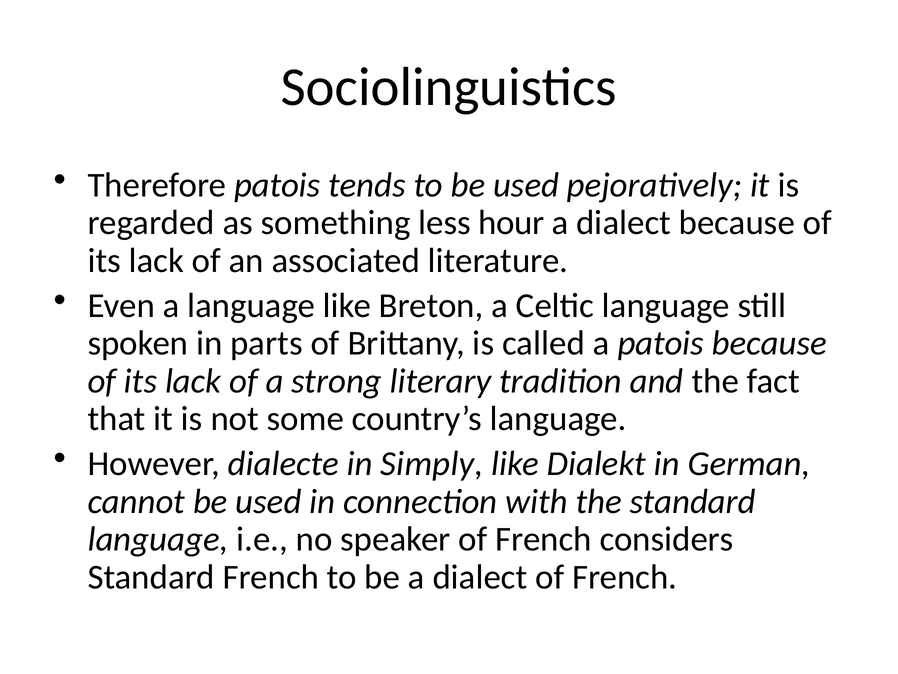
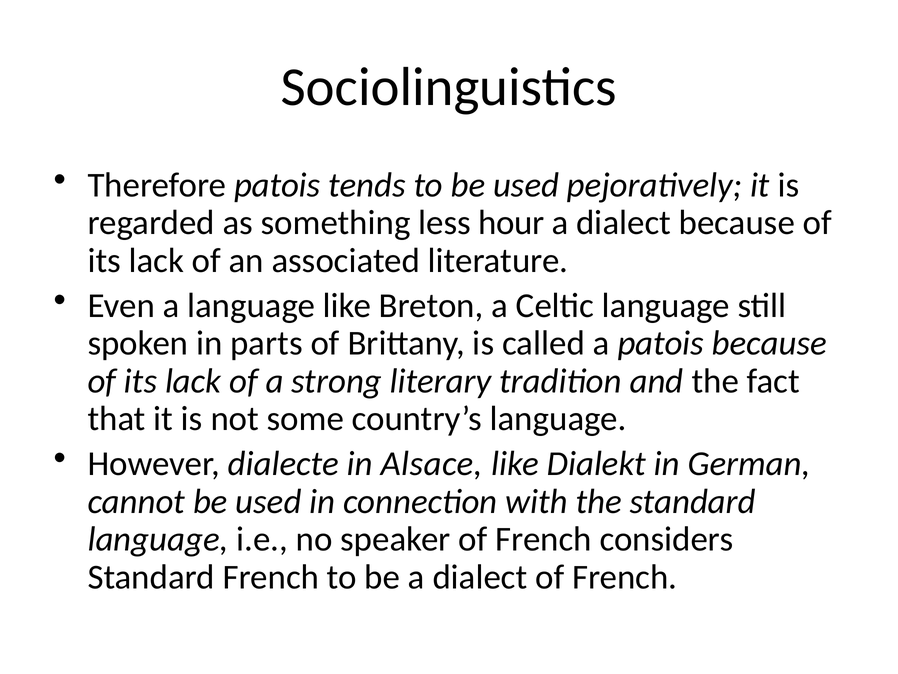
Simply: Simply -> Alsace (432, 463)
